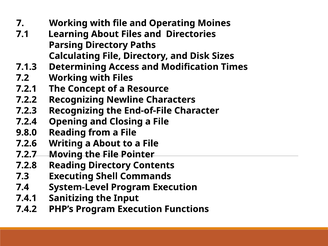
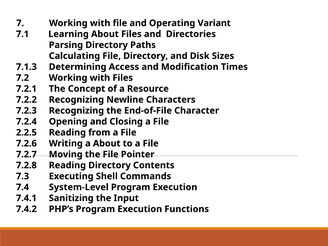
Moines: Moines -> Variant (214, 23)
9.8.0: 9.8.0 -> 2.2.5 (26, 132)
